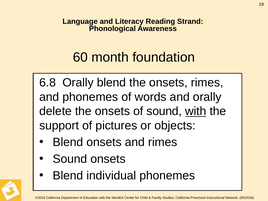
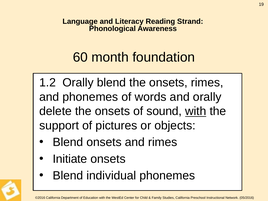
6.8: 6.8 -> 1.2 (48, 83)
Sound: Sound -> Initiate (70, 159)
